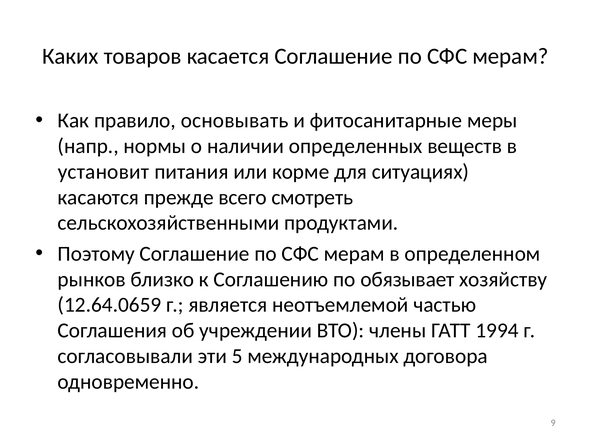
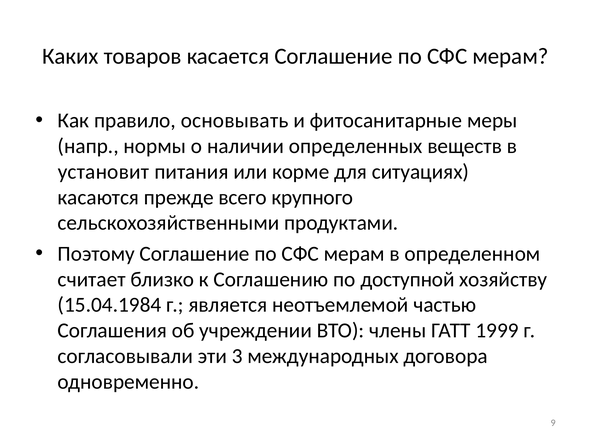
смотреть: смотреть -> крупного (312, 197)
рынков: рынков -> считает (92, 280)
обязывает: обязывает -> доступной (407, 280)
12.64.0659: 12.64.0659 -> 15.04.1984 (109, 305)
1994: 1994 -> 1999 (497, 331)
5: 5 -> 3 (237, 356)
